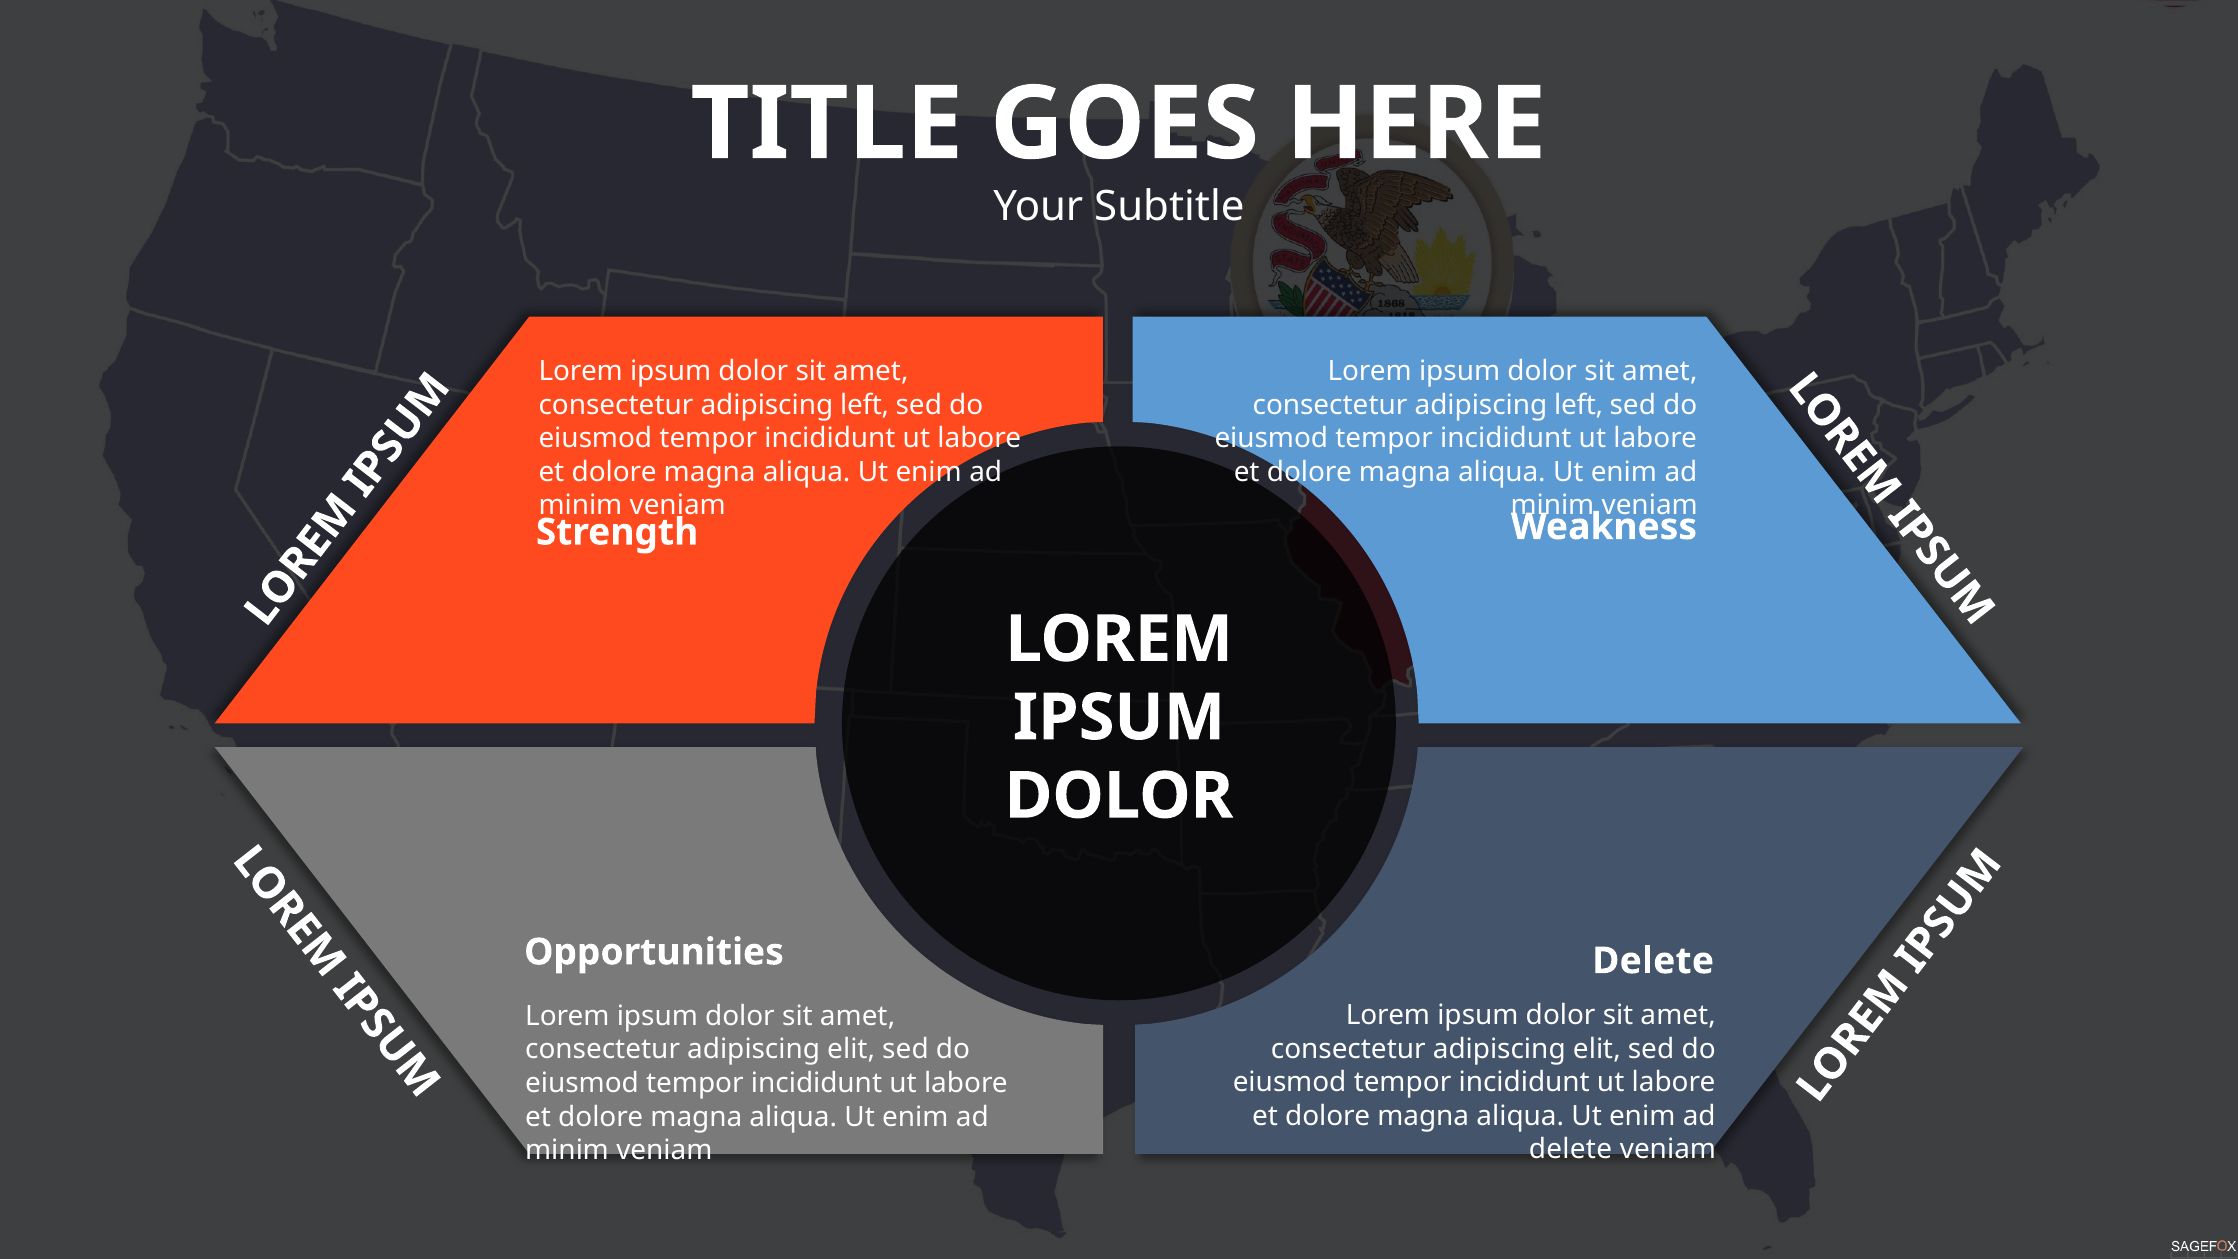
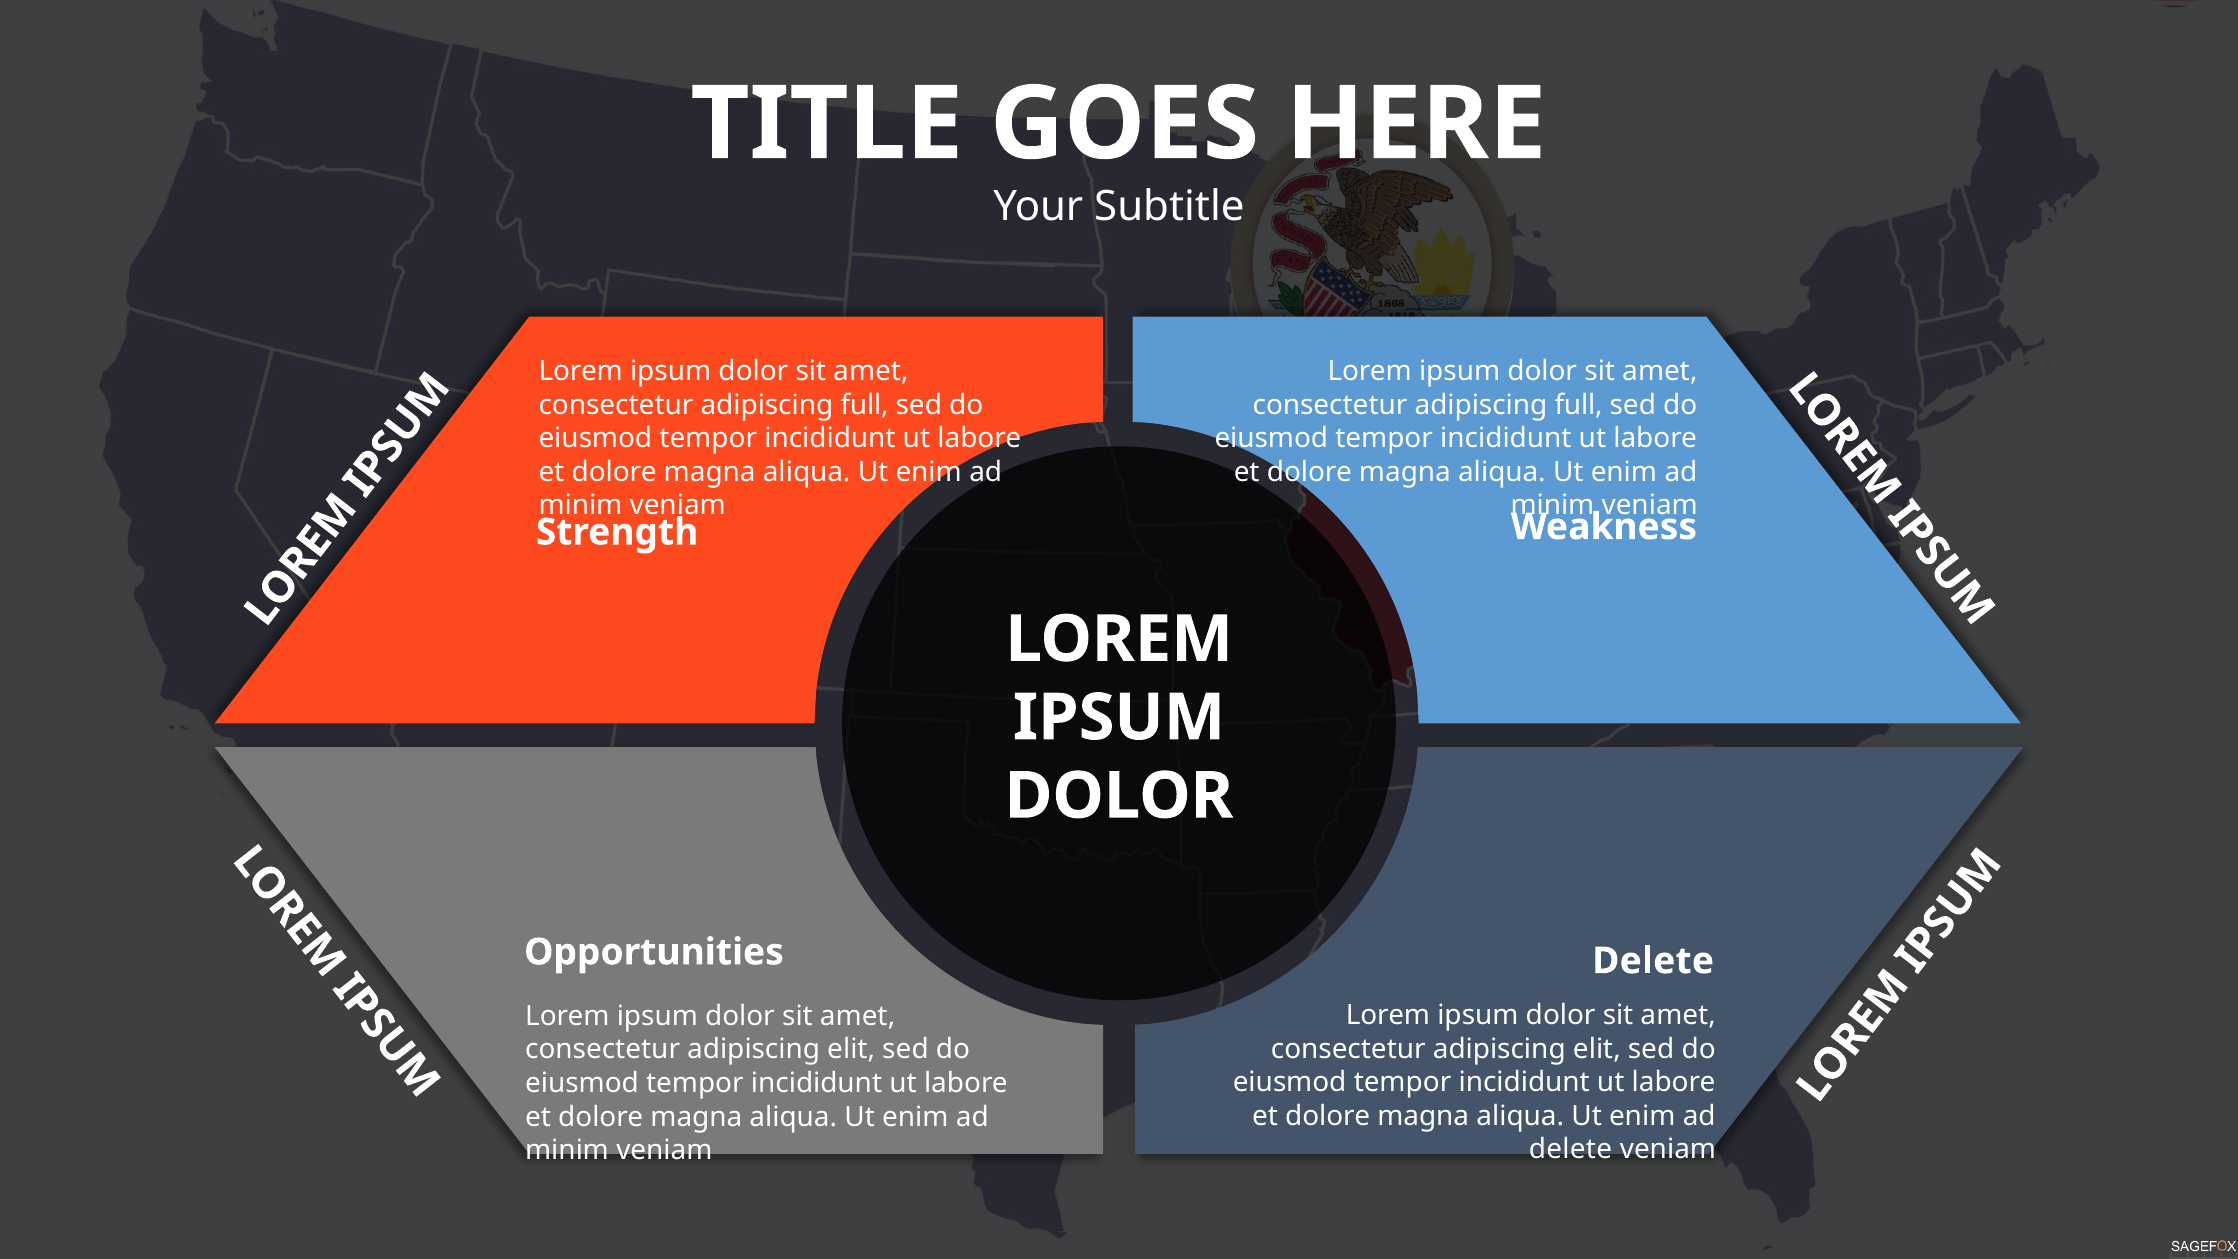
left: left -> full (865, 405)
left: left -> full (1579, 405)
